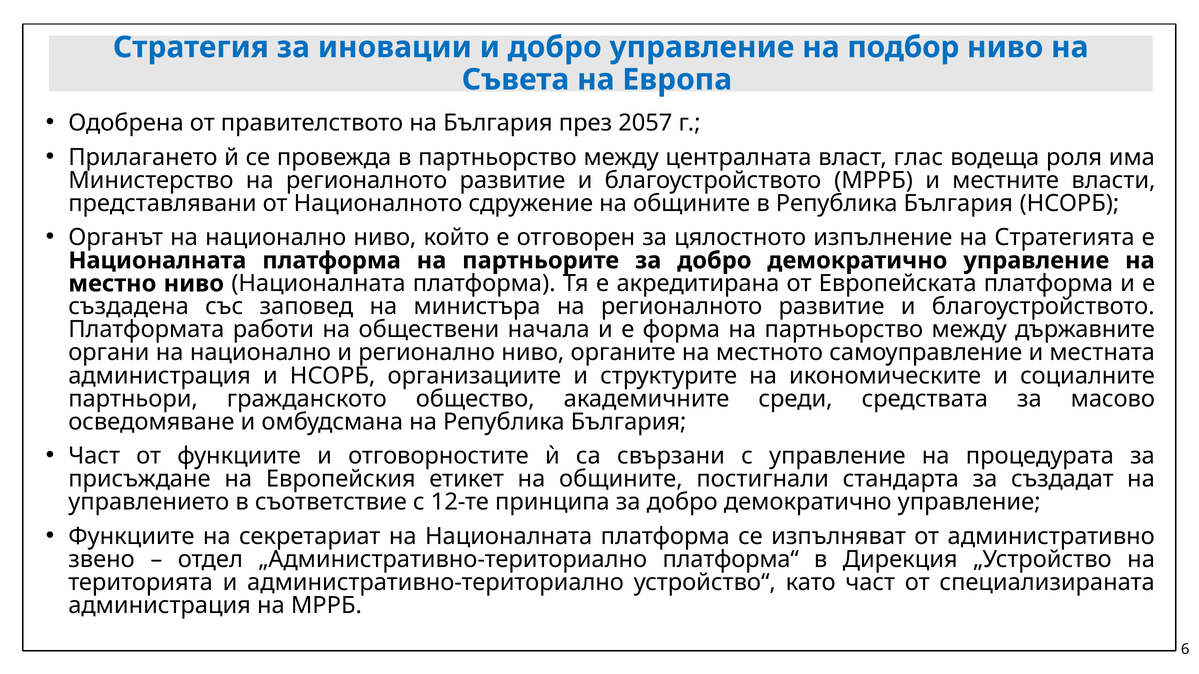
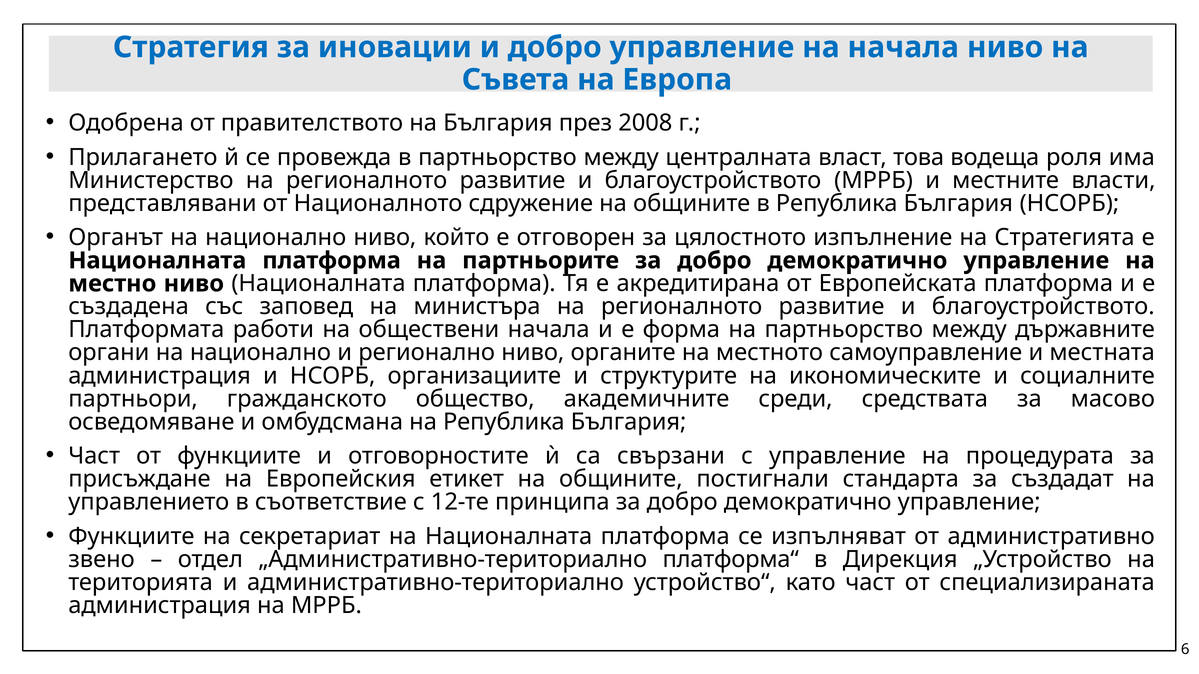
на подбор: подбор -> начала (903, 47)
2057: 2057 -> 2008 (645, 123)
глас: глас -> това (919, 157)
